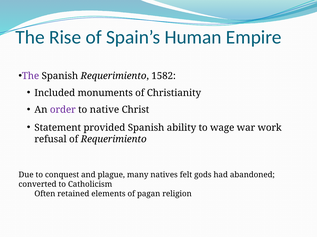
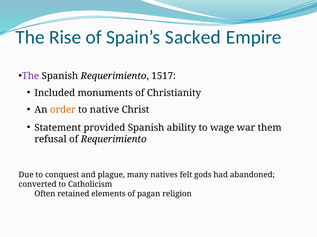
Human: Human -> Sacked (193, 37)
1582: 1582 -> 1517 (164, 76)
order colour: purple -> orange (63, 110)
work: work -> them (270, 128)
